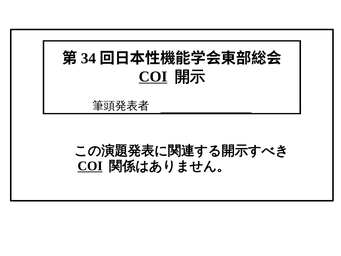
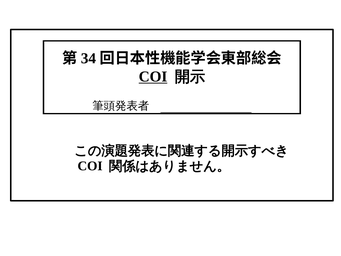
COI underline: present -> none (90, 166)
